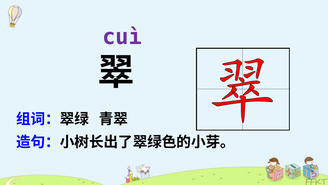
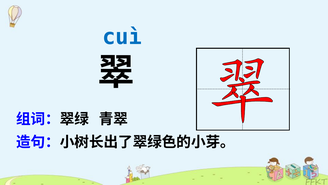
cuì colour: purple -> blue (122, 37)
